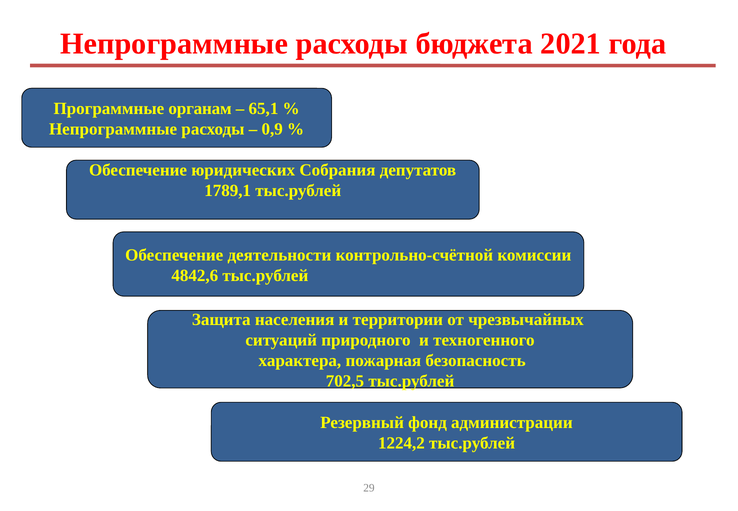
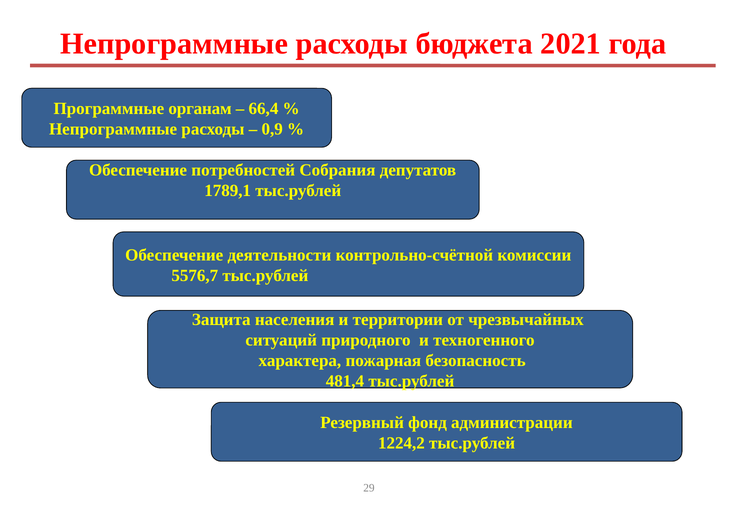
65,1: 65,1 -> 66,4 (263, 109)
юридических: юридических -> потребностей (243, 170)
4842,6: 4842,6 -> 5576,7 (195, 275)
702,5: 702,5 -> 481,4 (345, 381)
